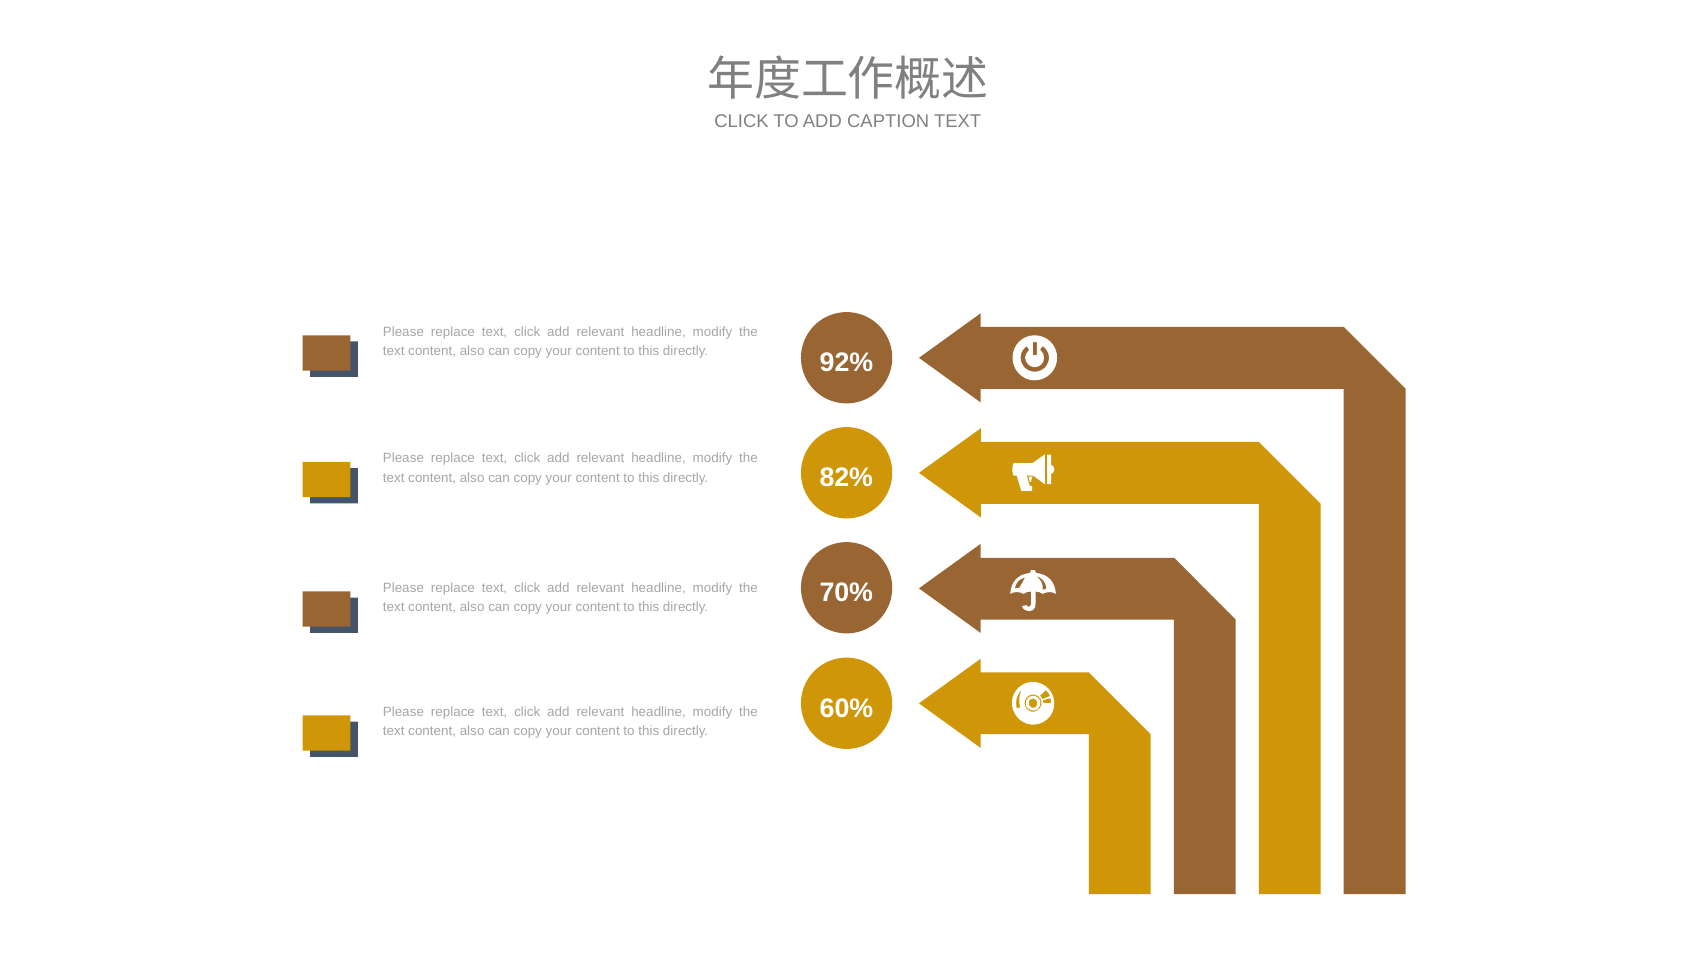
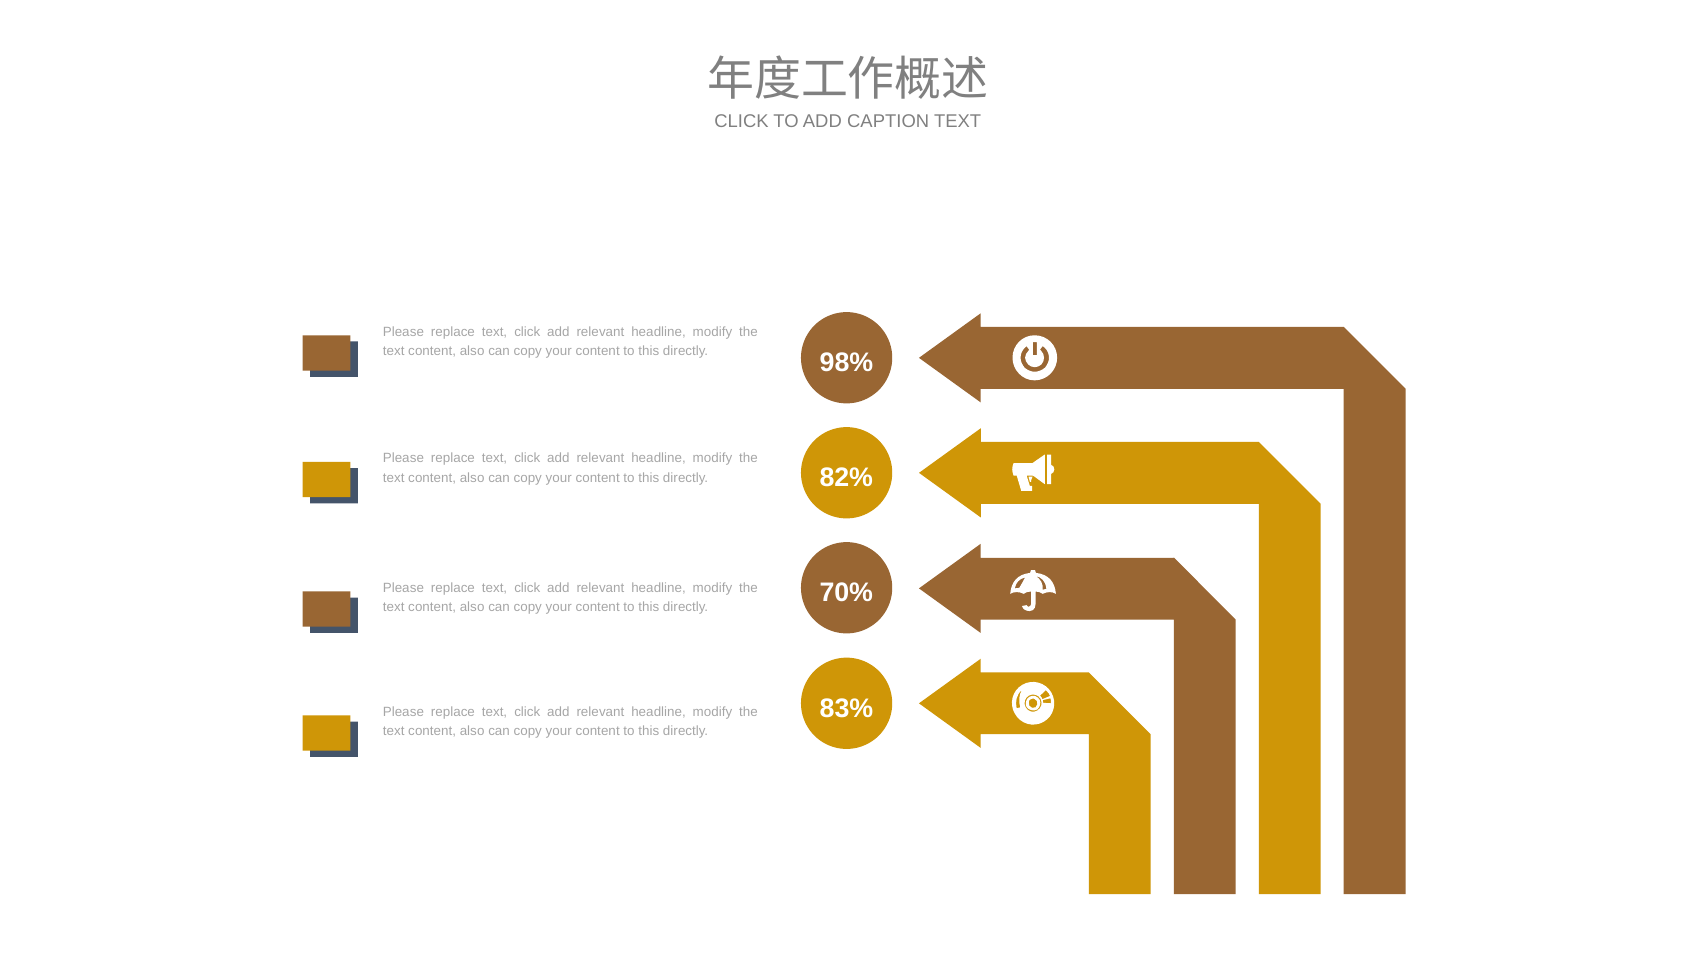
92%: 92% -> 98% (846, 363)
60%: 60% -> 83% (846, 708)
